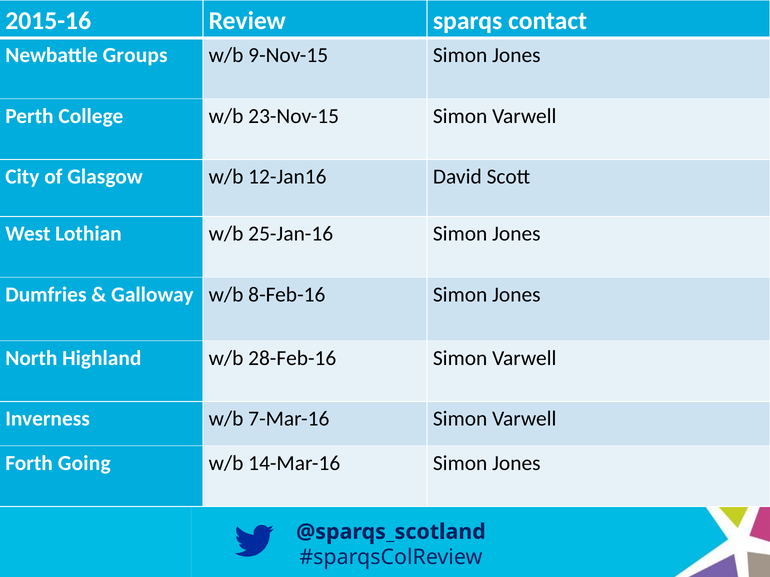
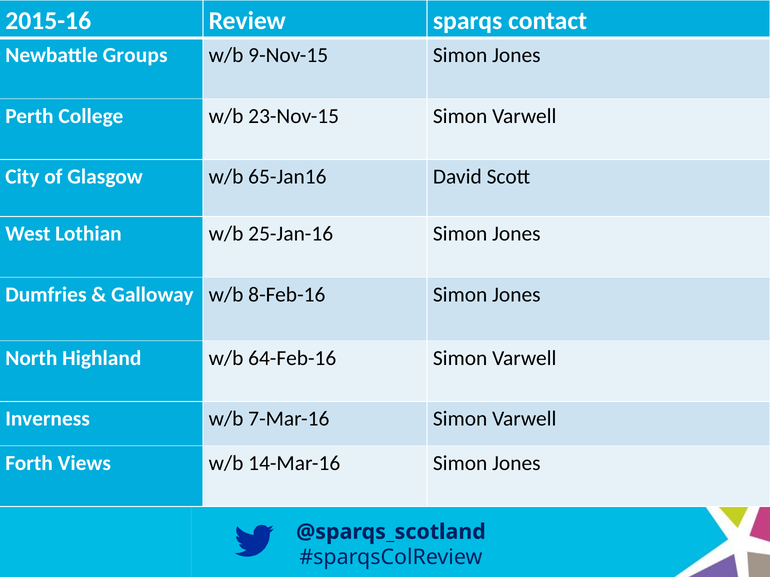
12-Jan16: 12-Jan16 -> 65-Jan16 (287, 177)
28-Feb-16: 28-Feb-16 -> 64-Feb-16 (292, 358)
Going: Going -> Views (84, 463)
